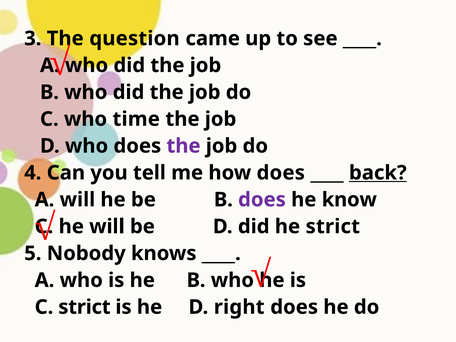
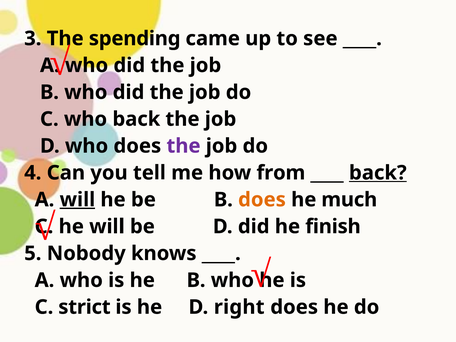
question: question -> spending (135, 39)
who time: time -> back (136, 119)
how does: does -> from (281, 173)
will underline: none -> present (77, 200)
does colour: purple -> orange (262, 200)
know: know -> much (349, 200)
he strict: strict -> finish (333, 227)
